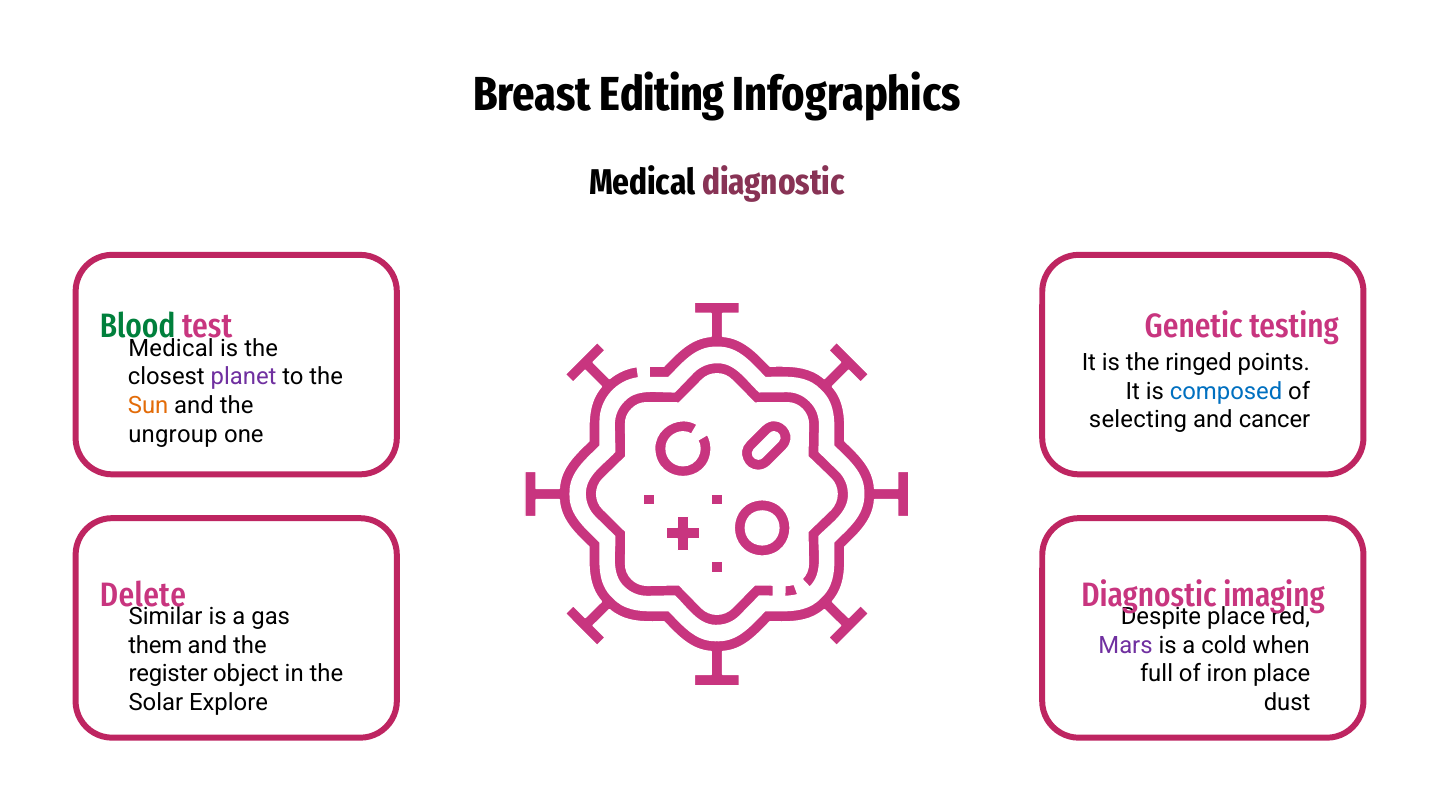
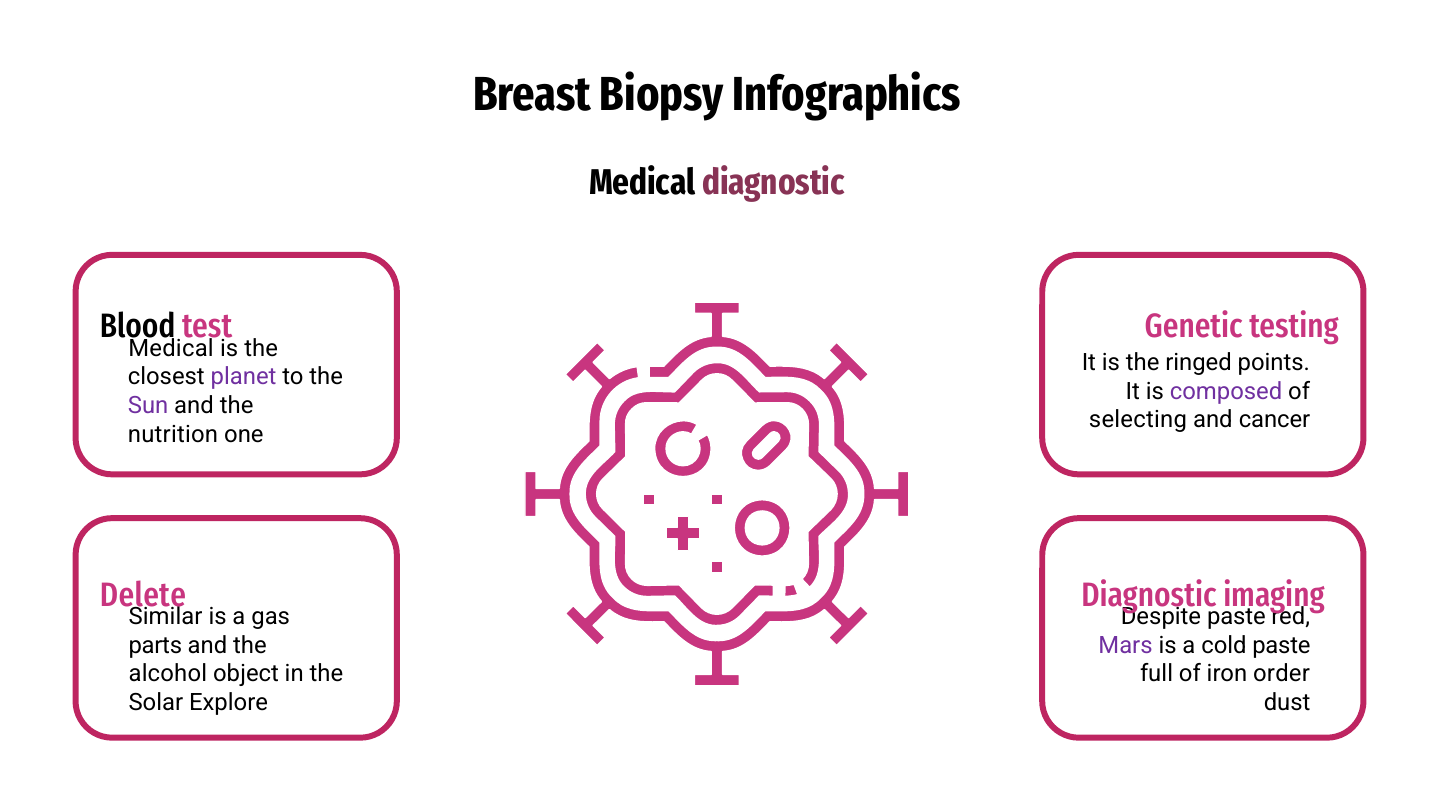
Editing: Editing -> Biopsy (662, 95)
Blood colour: green -> black (138, 327)
composed colour: blue -> purple (1226, 392)
Sun colour: orange -> purple (148, 406)
ungroup: ungroup -> nutrition (173, 435)
place: place -> paste (1236, 617)
them: them -> parts (155, 646)
cold when: when -> paste (1281, 646)
register: register -> alcohol (168, 675)
iron place: place -> order (1282, 675)
